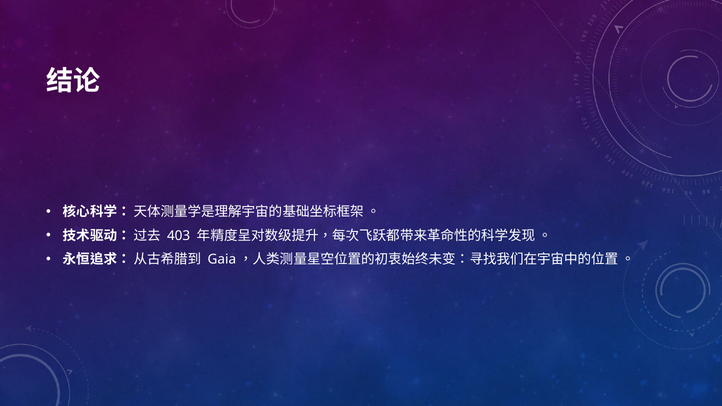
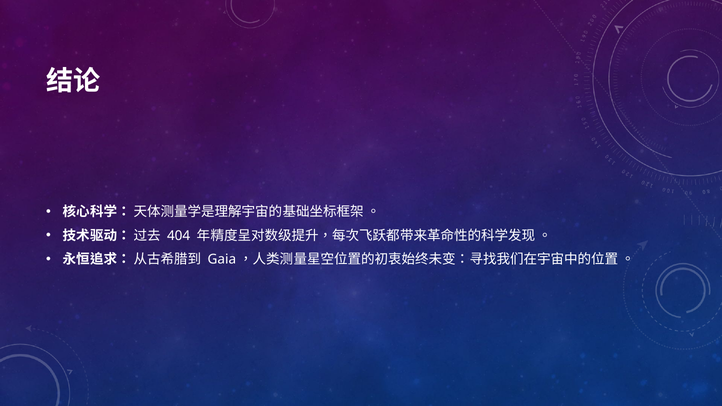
403: 403 -> 404 (179, 236)
